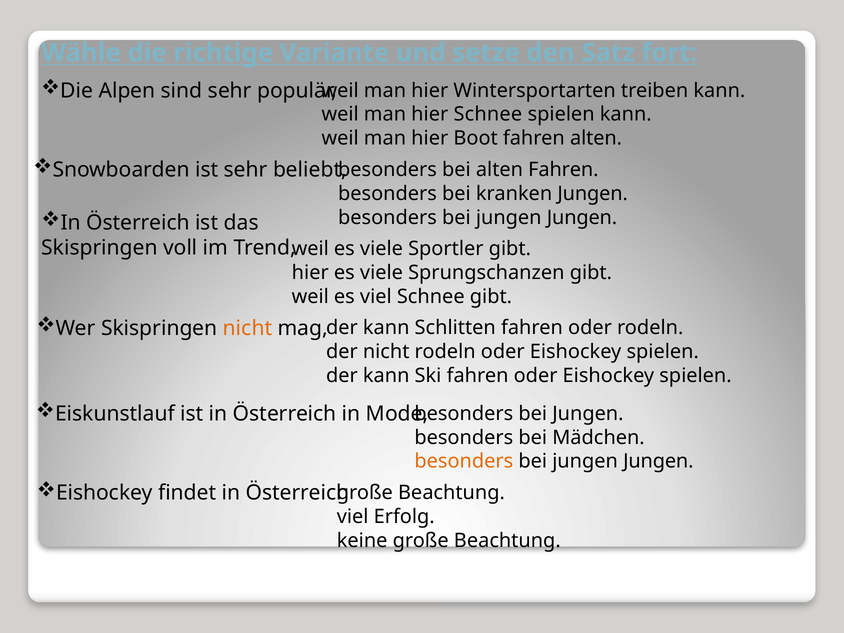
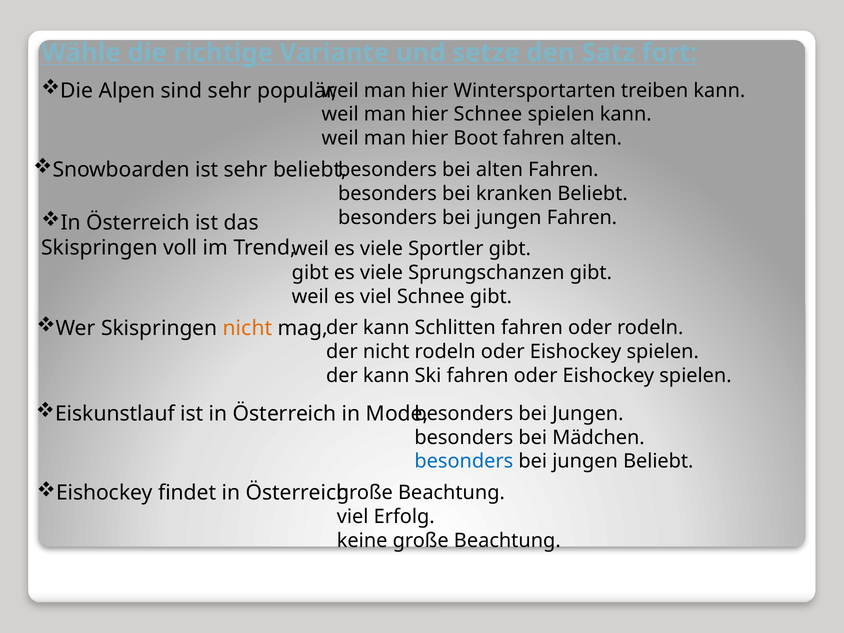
kranken Jungen: Jungen -> Beliebt (593, 194)
Jungen: Jungen -> Fahren (582, 217)
hier: hier -> gibt (310, 273)
besonders colour: orange -> blue (464, 461)
Jungen: Jungen -> Beliebt (658, 461)
